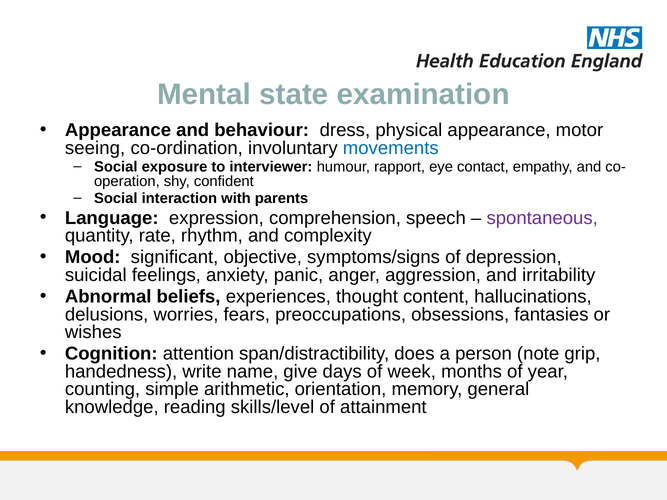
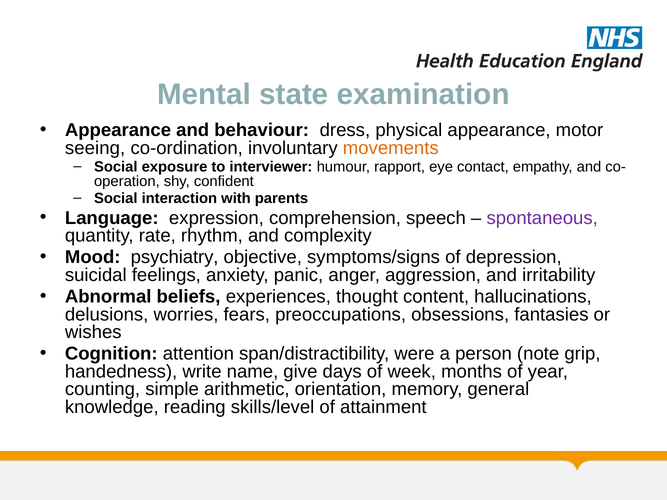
movements colour: blue -> orange (391, 148)
significant: significant -> psychiatry (175, 257)
does: does -> were (414, 354)
